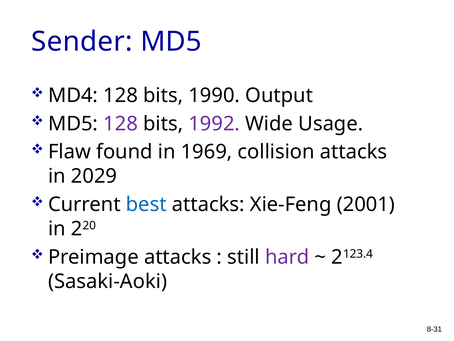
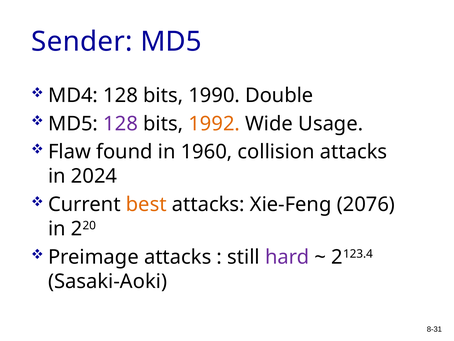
Output: Output -> Double (279, 95)
1992 colour: purple -> orange (214, 123)
1969: 1969 -> 1960 (207, 152)
2029: 2029 -> 2024 (94, 176)
best colour: blue -> orange (146, 204)
2001: 2001 -> 2076 (366, 204)
